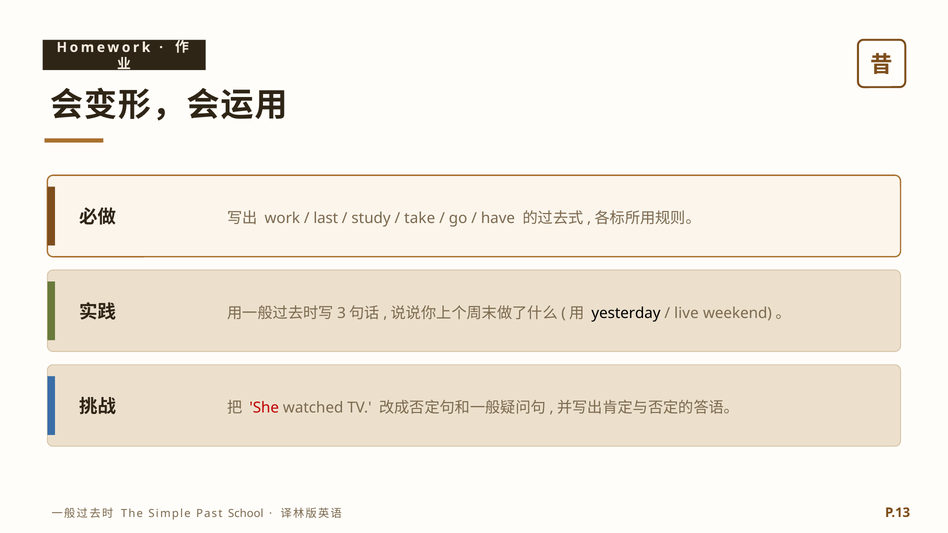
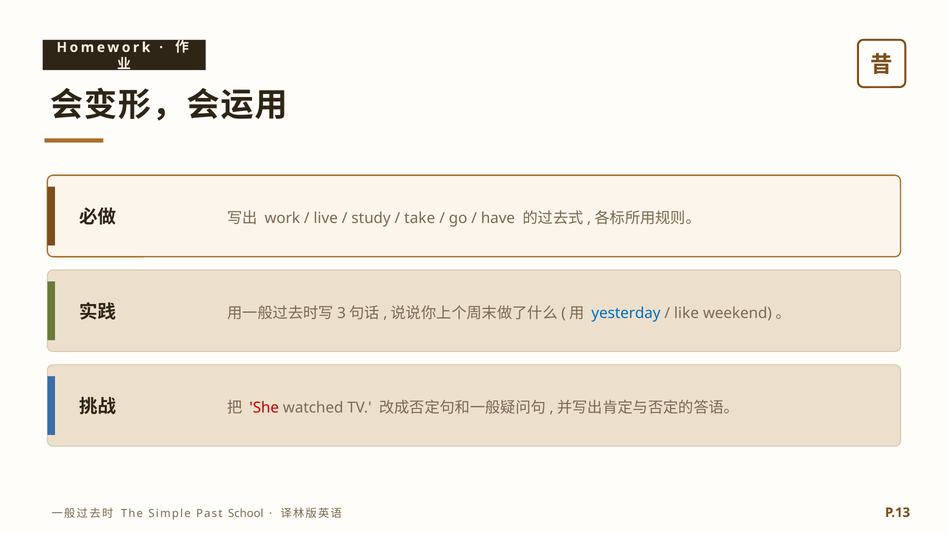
last: last -> live (326, 219)
yesterday colour: black -> blue (626, 313)
live: live -> like (686, 313)
